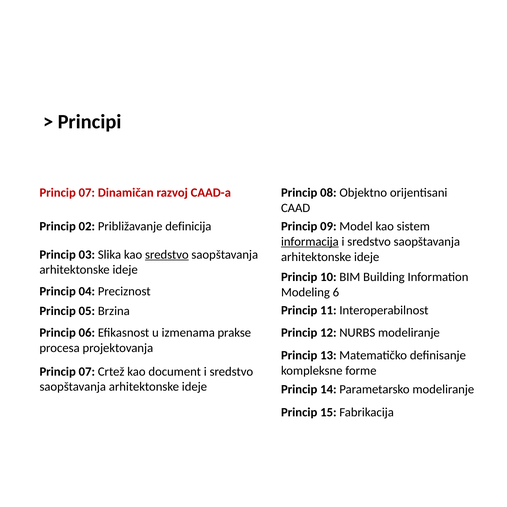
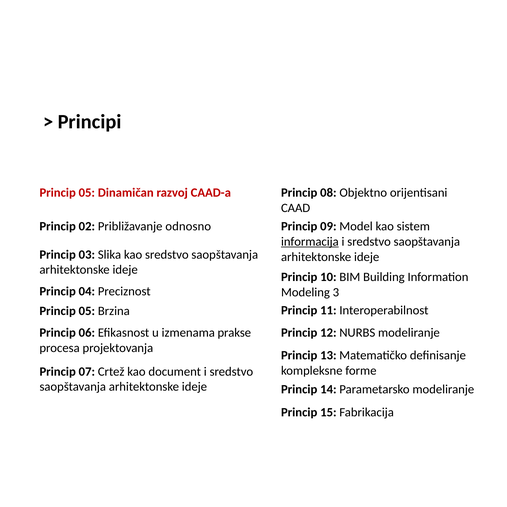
07: 07 -> 05 (87, 193)
definicija: definicija -> odnosno (188, 226)
sredstvo underline: present -> none (167, 255)
6: 6 -> 3 (336, 292)
